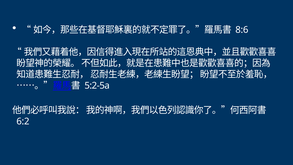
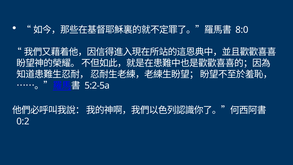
8:6: 8:6 -> 8:0 (242, 30)
6:2: 6:2 -> 0:2 (23, 121)
